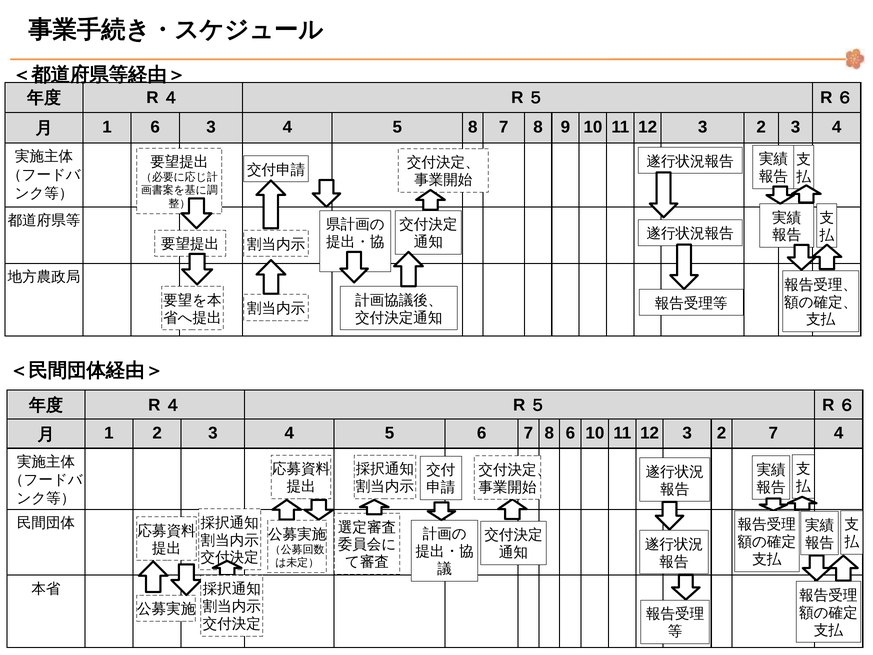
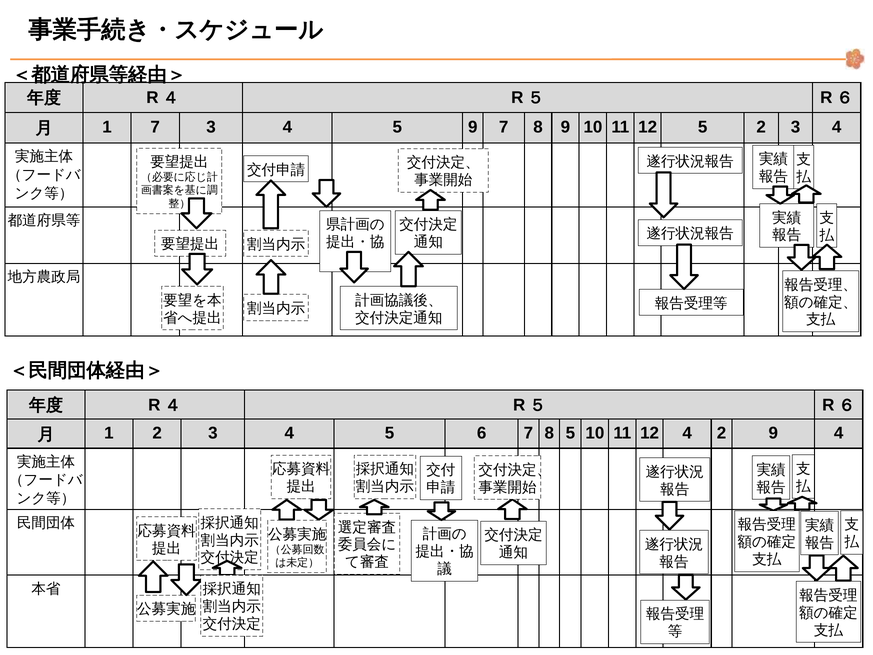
1 6: 6 -> 7 (155, 127)
5 8: 8 -> 9 (473, 127)
3: 3 -> 5 (703, 127)
8 6: 6 -> 5 (570, 433)
3: 3 -> 4 (687, 433)
2 7: 7 -> 9 (773, 433)
